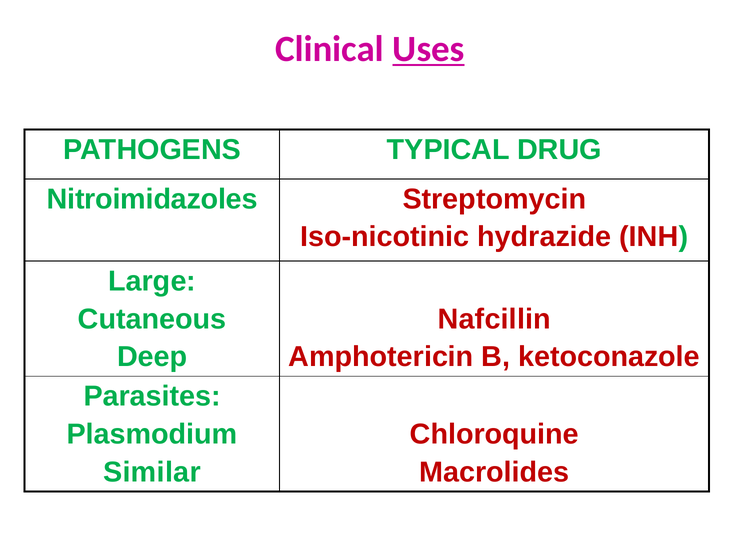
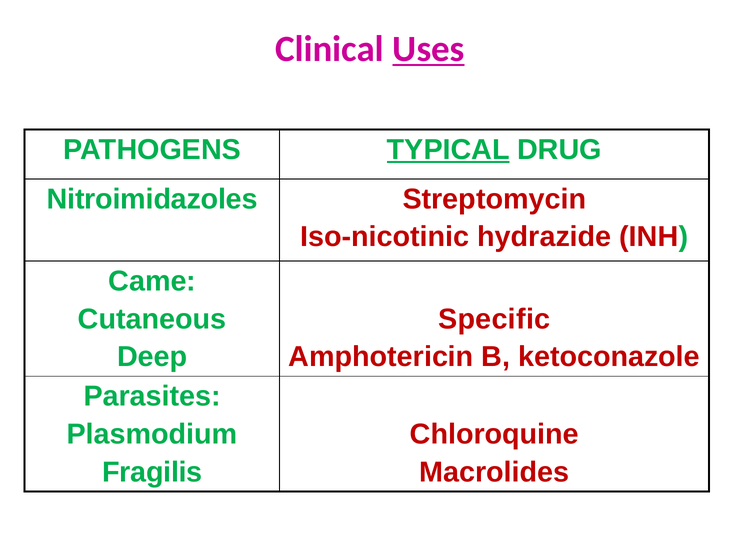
TYPICAL underline: none -> present (448, 150)
Large: Large -> Came (152, 281)
Nafcillin: Nafcillin -> Specific (494, 319)
Similar: Similar -> Fragilis (152, 472)
